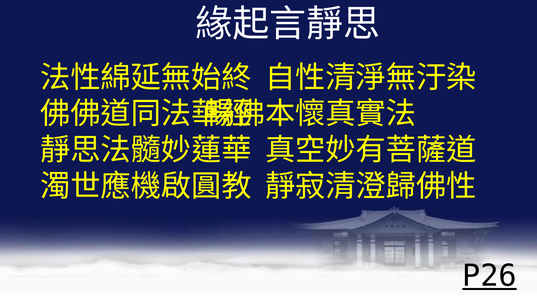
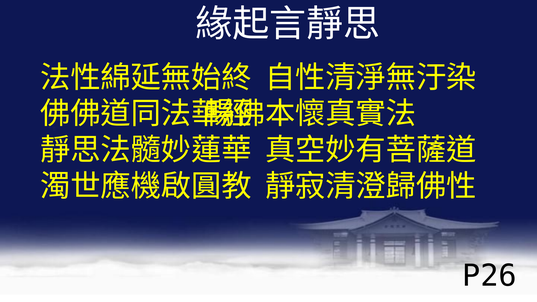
P26 underline: present -> none (489, 276)
